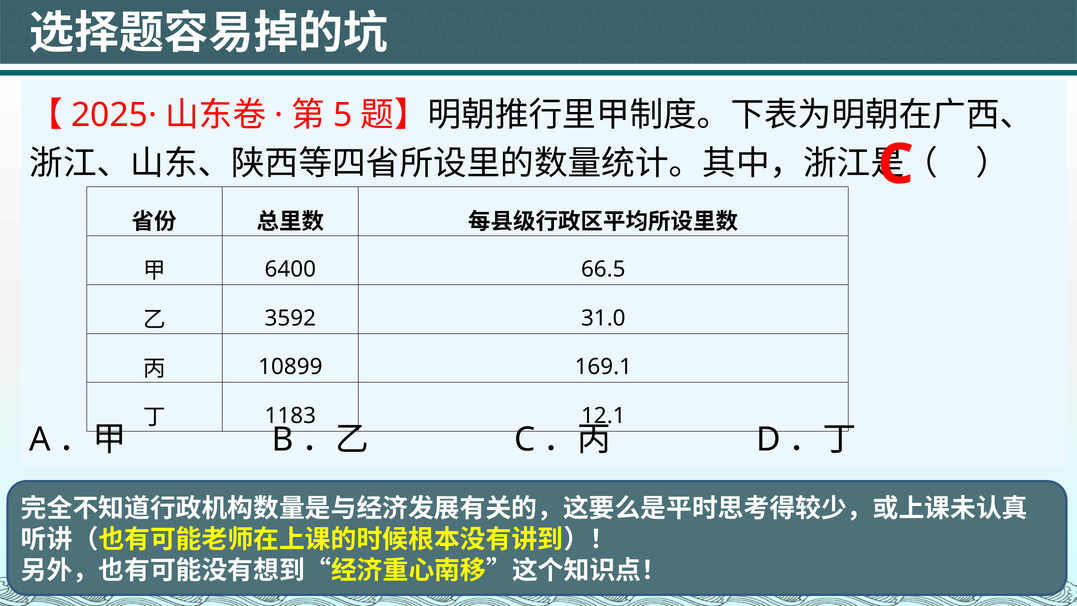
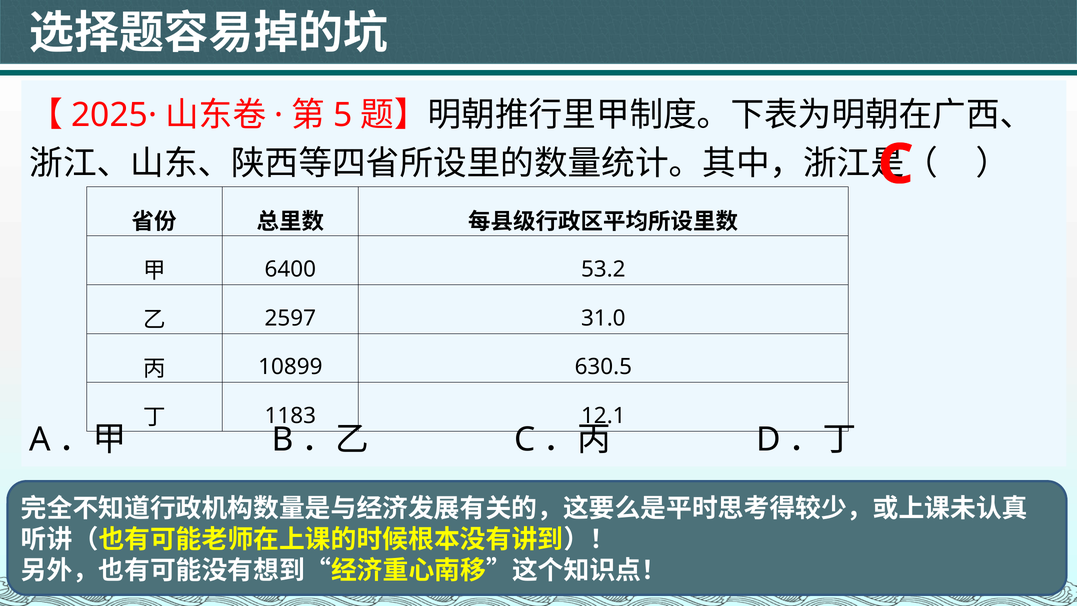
66.5: 66.5 -> 53.2 (603, 269)
3592: 3592 -> 2597 (290, 318)
169.1: 169.1 -> 630.5 (603, 367)
